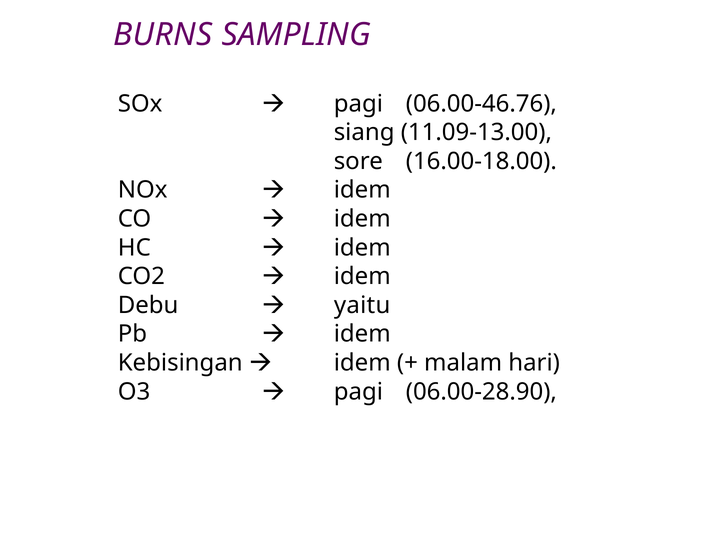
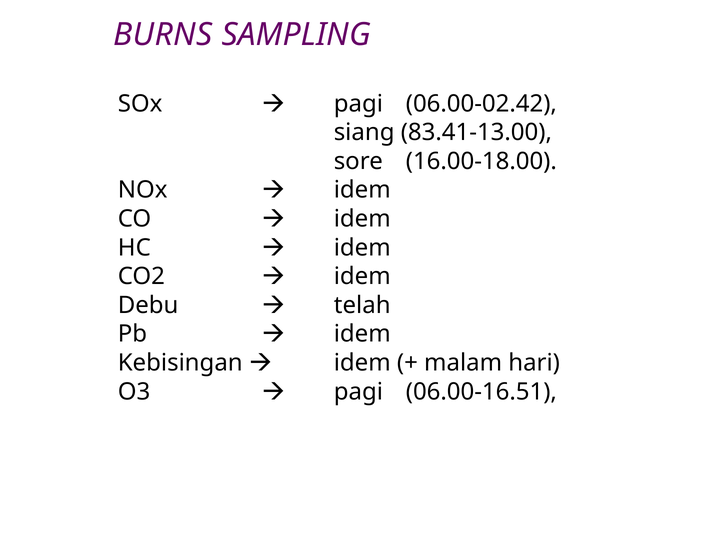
06.00-46.76: 06.00-46.76 -> 06.00-02.42 (481, 104)
11.09-13.00: 11.09-13.00 -> 83.41-13.00 (476, 132)
yaitu: yaitu -> telah (362, 305)
06.00-28.90: 06.00-28.90 -> 06.00-16.51 (481, 392)
